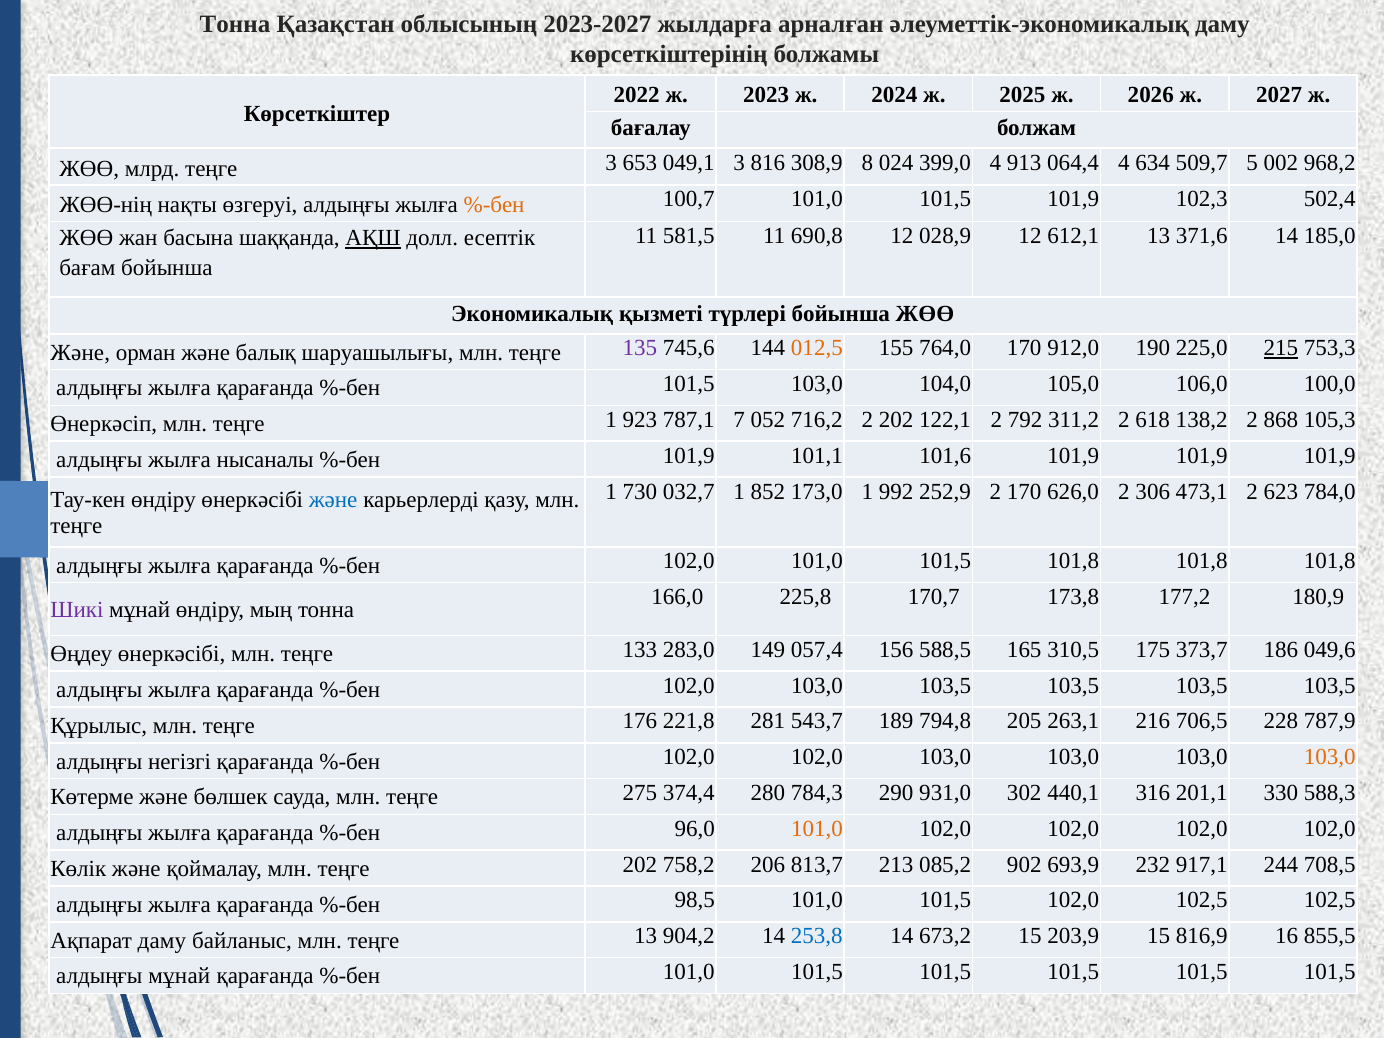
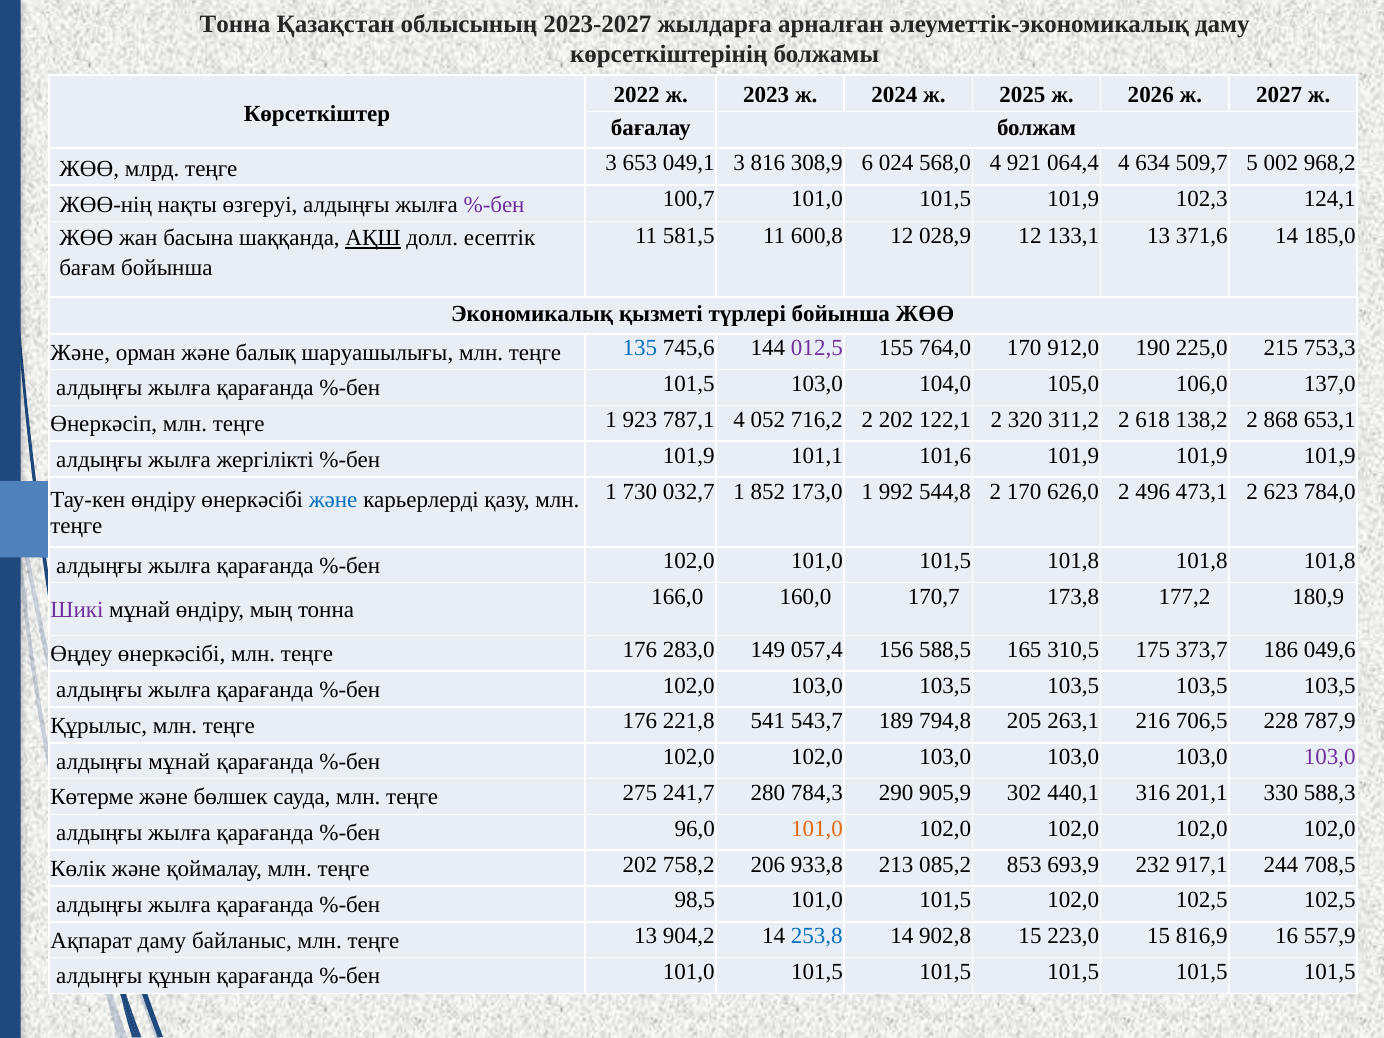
8: 8 -> 6 (867, 163)
399,0: 399,0 -> 568,0 (945, 163)
913: 913 -> 921 (1024, 163)
%-бен colour: orange -> purple (494, 205)
502,4: 502,4 -> 124,1 (1330, 199)
690,8: 690,8 -> 600,8 (817, 236)
612,1: 612,1 -> 133,1 (1073, 236)
135 colour: purple -> blue (640, 348)
012,5 colour: orange -> purple (817, 348)
215 underline: present -> none (1281, 348)
100,0: 100,0 -> 137,0 (1330, 384)
787,1 7: 7 -> 4 (739, 420)
792: 792 -> 320 (1025, 420)
105,3: 105,3 -> 653,1 (1330, 420)
нысаналы: нысаналы -> жергілікті (265, 460)
252,9: 252,9 -> 544,8 (945, 491)
306: 306 -> 496 (1153, 491)
225,8: 225,8 -> 160,0 (805, 597)
өнеркәсібі млн теңге 133: 133 -> 176 (640, 650)
281: 281 -> 541 (768, 721)
алдыңғы негізгі: негізгі -> мұнай (179, 761)
103,0 colour: orange -> purple (1330, 757)
374,4: 374,4 -> 241,7 (689, 793)
931,0: 931,0 -> 905,9 (945, 793)
813,7: 813,7 -> 933,8 (817, 864)
902: 902 -> 853 (1024, 864)
673,2: 673,2 -> 902,8 (945, 936)
203,9: 203,9 -> 223,0 (1073, 936)
855,5: 855,5 -> 557,9 (1330, 936)
алдыңғы мұнай: мұнай -> құнын (179, 976)
